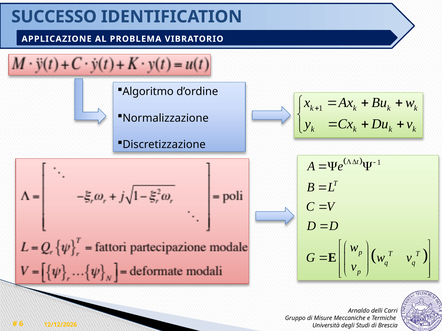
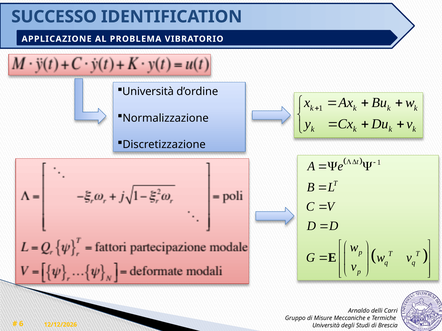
Algoritmo: Algoritmo -> Università (148, 92)
